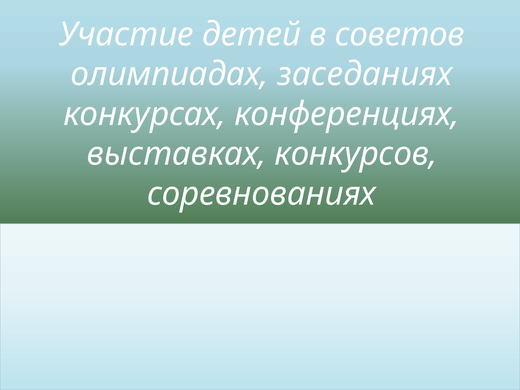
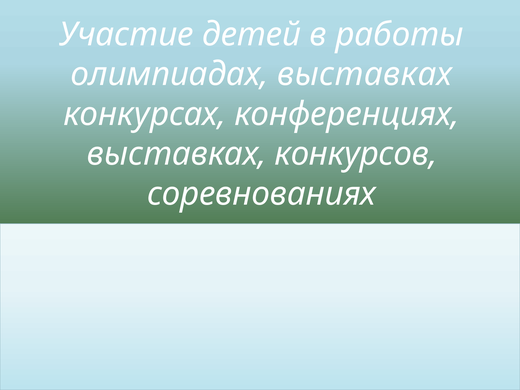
советов: советов -> работы (399, 34)
олимпиадах заседаниях: заседаниях -> выставках (365, 74)
